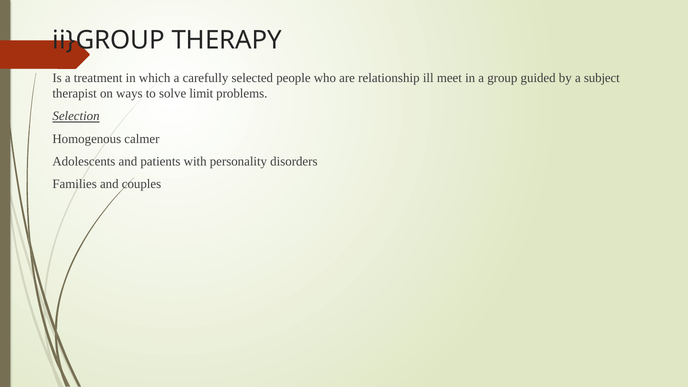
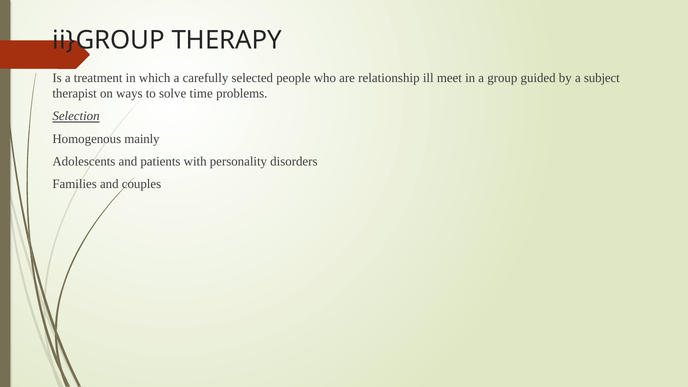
limit: limit -> time (201, 94)
calmer: calmer -> mainly (142, 139)
